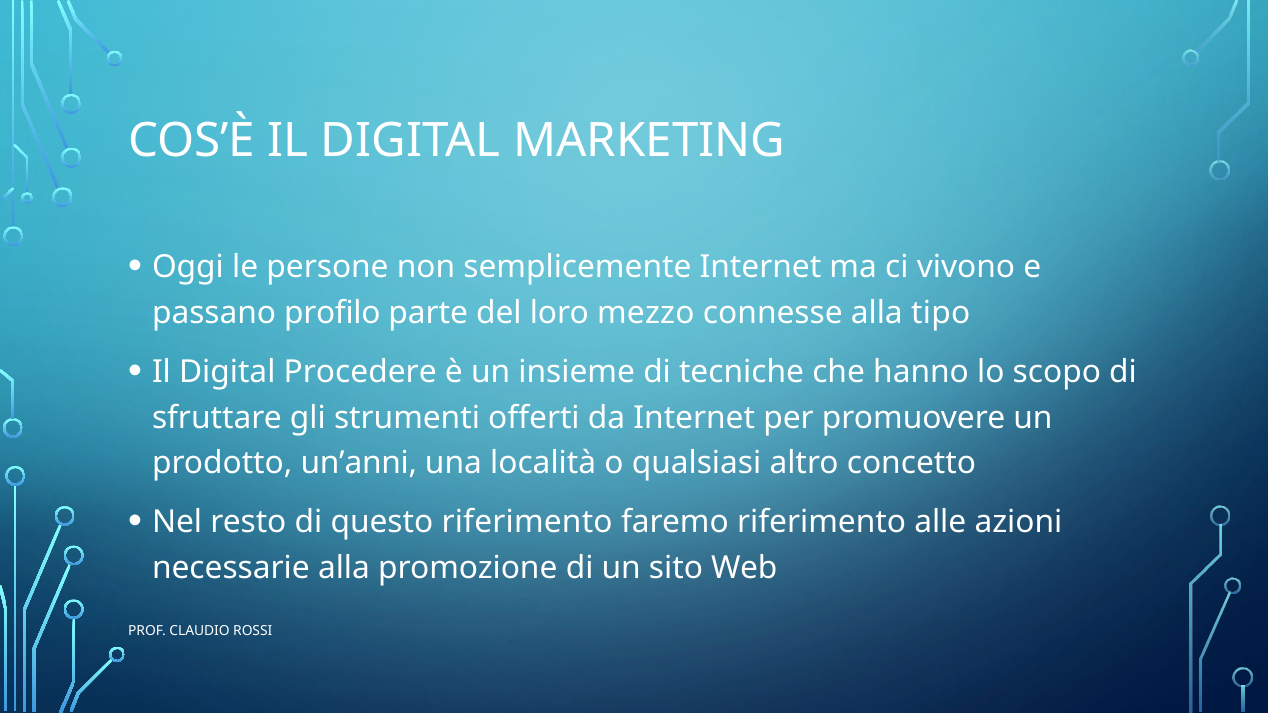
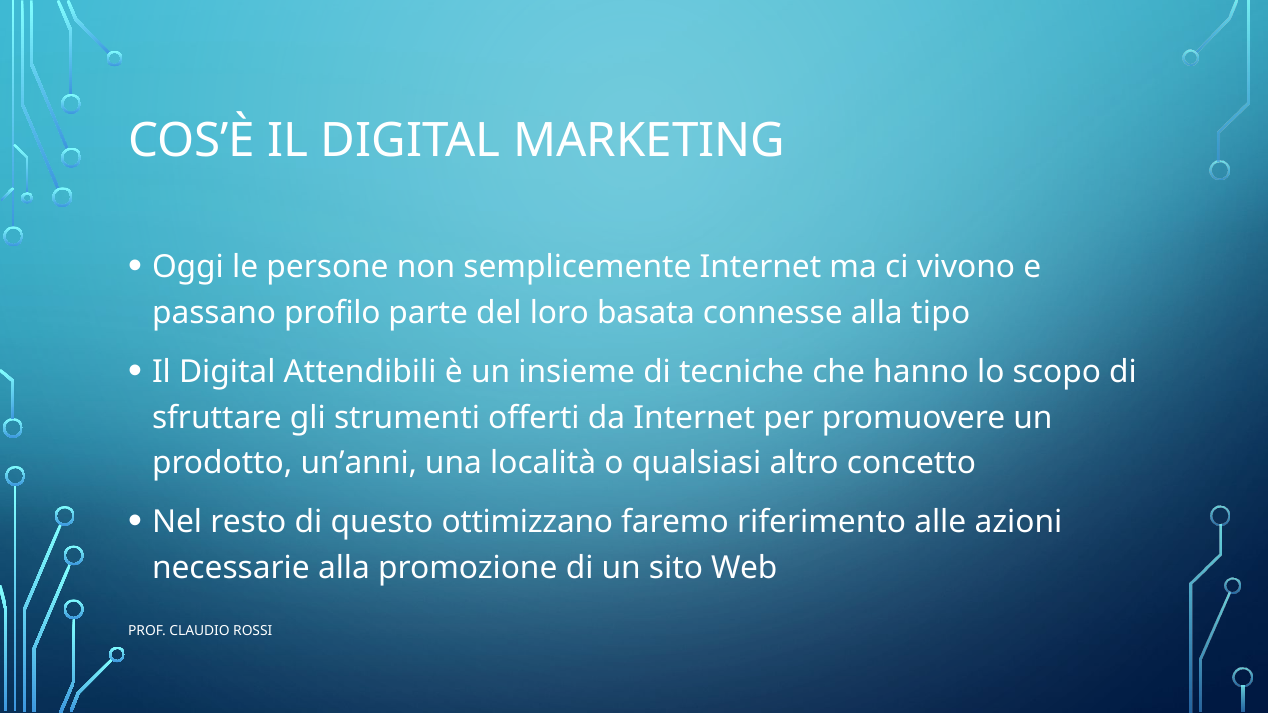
mezzo: mezzo -> basata (646, 313)
Procedere: Procedere -> Attendibili (360, 372)
questo riferimento: riferimento -> ottimizzano (527, 522)
